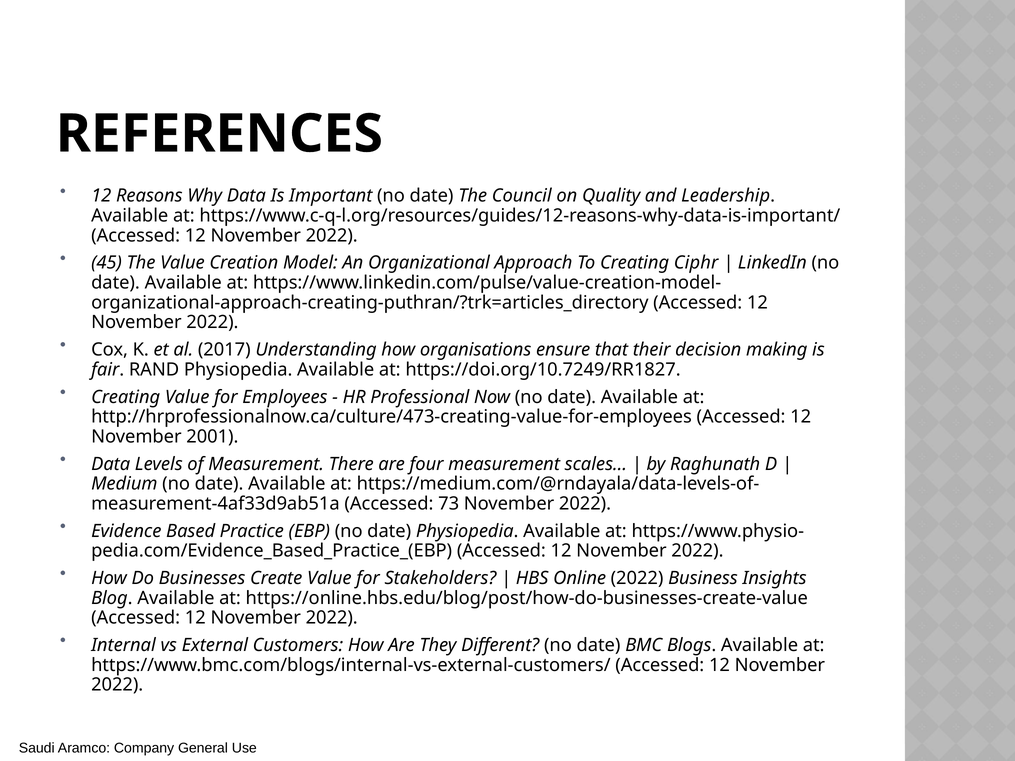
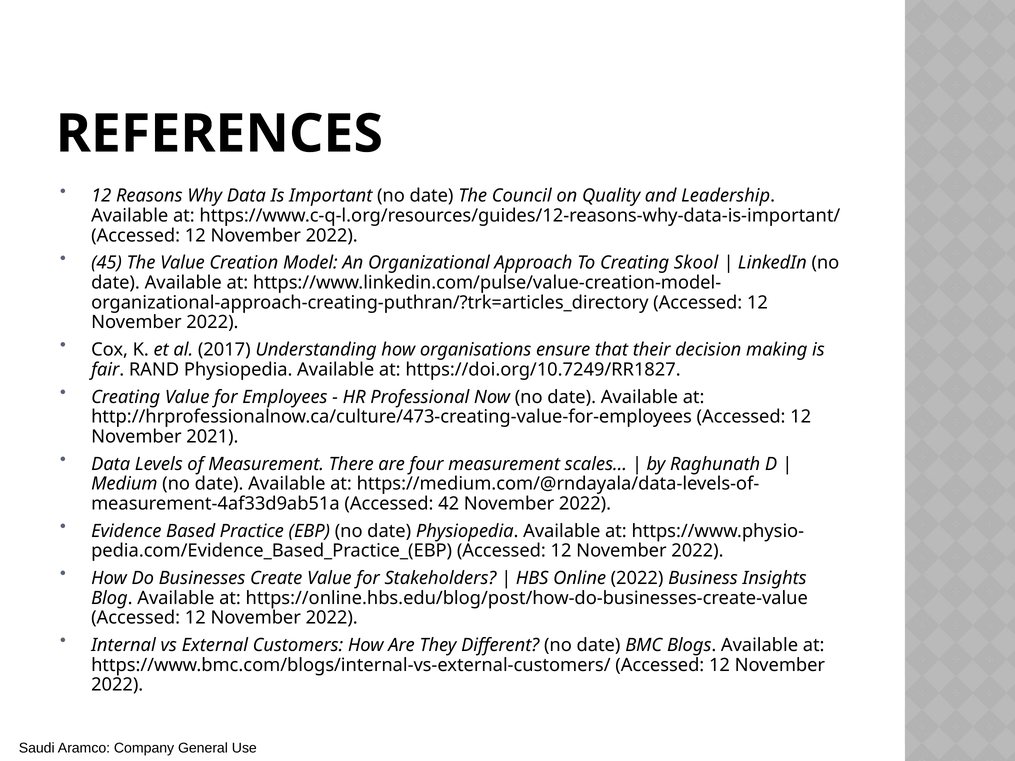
Ciphr: Ciphr -> Skool (696, 263)
2001: 2001 -> 2021 (212, 437)
73: 73 -> 42 (449, 504)
